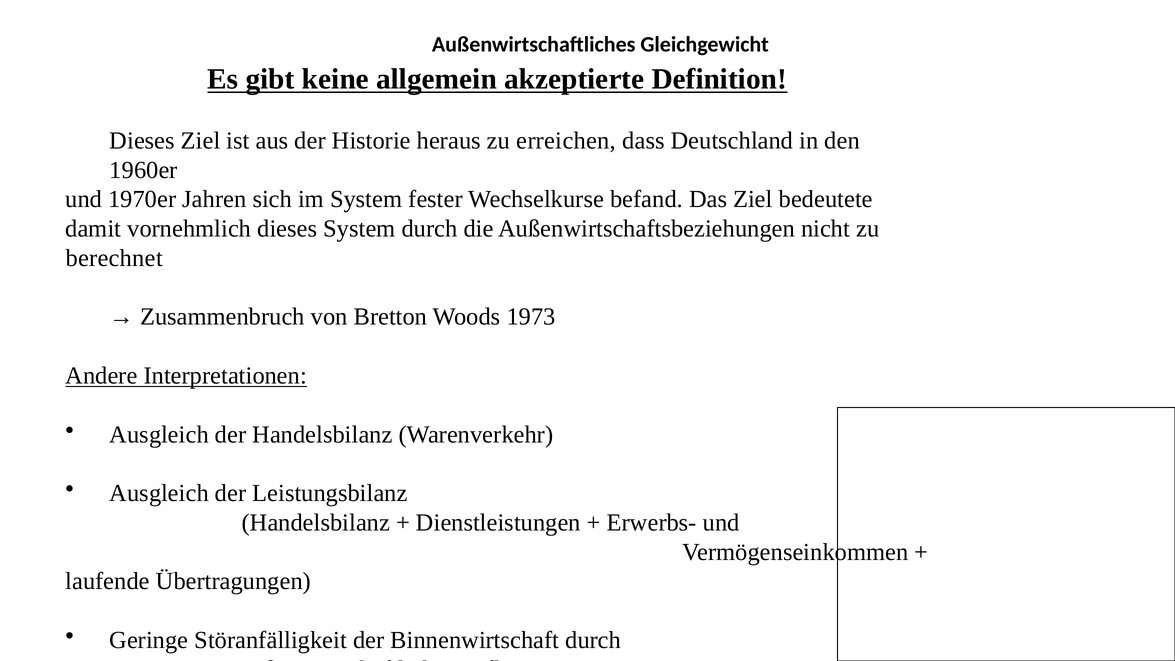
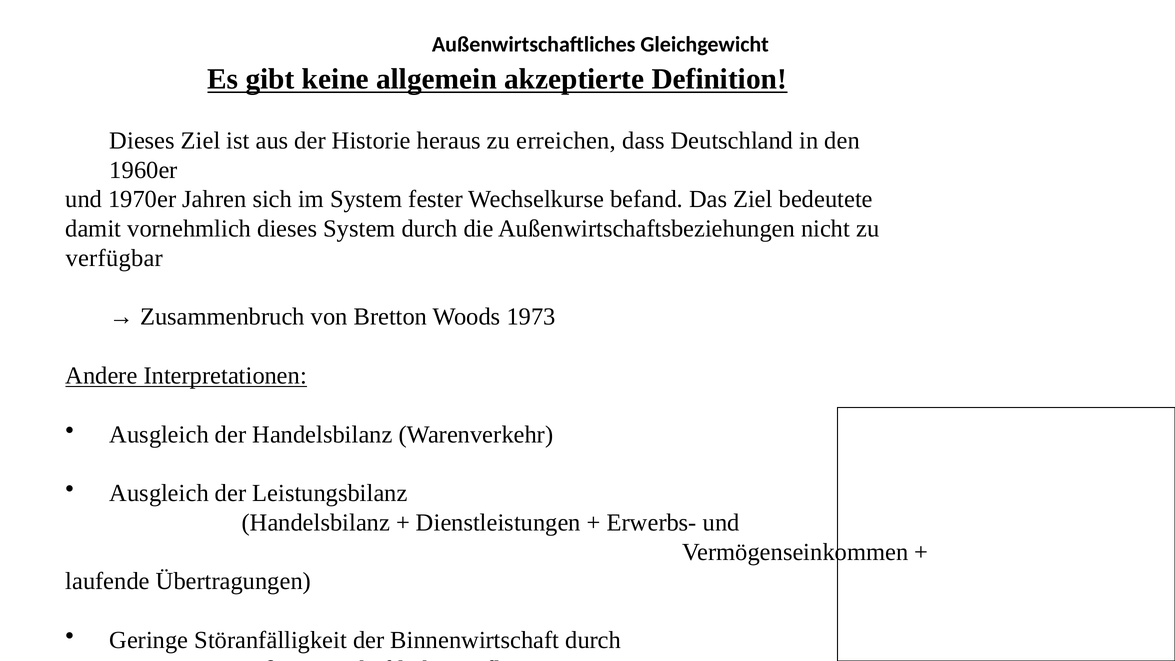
berechnet: berechnet -> verfügbar (114, 258)
